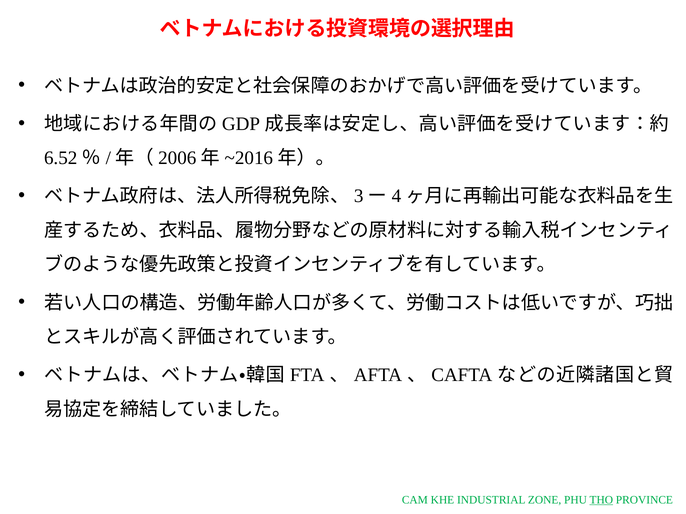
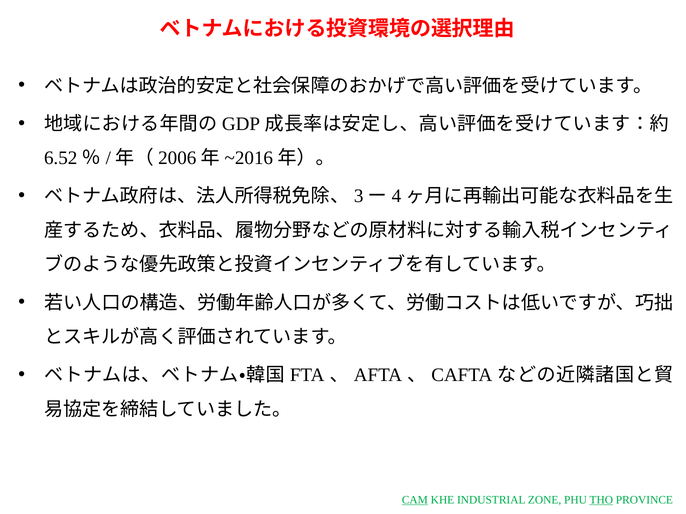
CAM underline: none -> present (415, 500)
